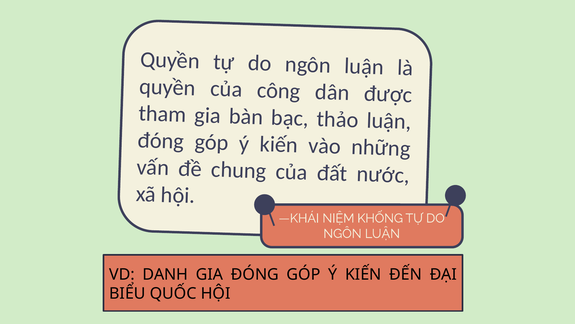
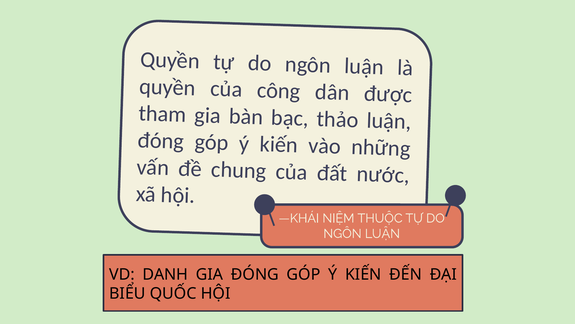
KHỐNG: KHỐNG -> THUỘC (380, 218)
